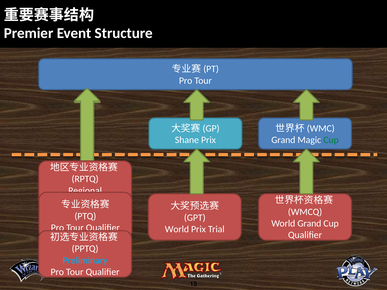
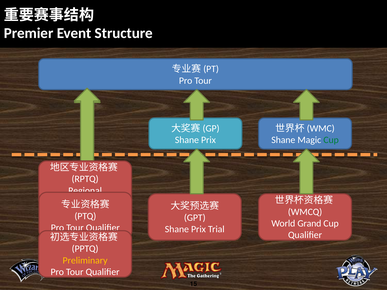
Grand: Grand -> Shane (283, 140)
World: World -> Shane (177, 229)
Preliminary colour: light blue -> yellow (85, 261)
